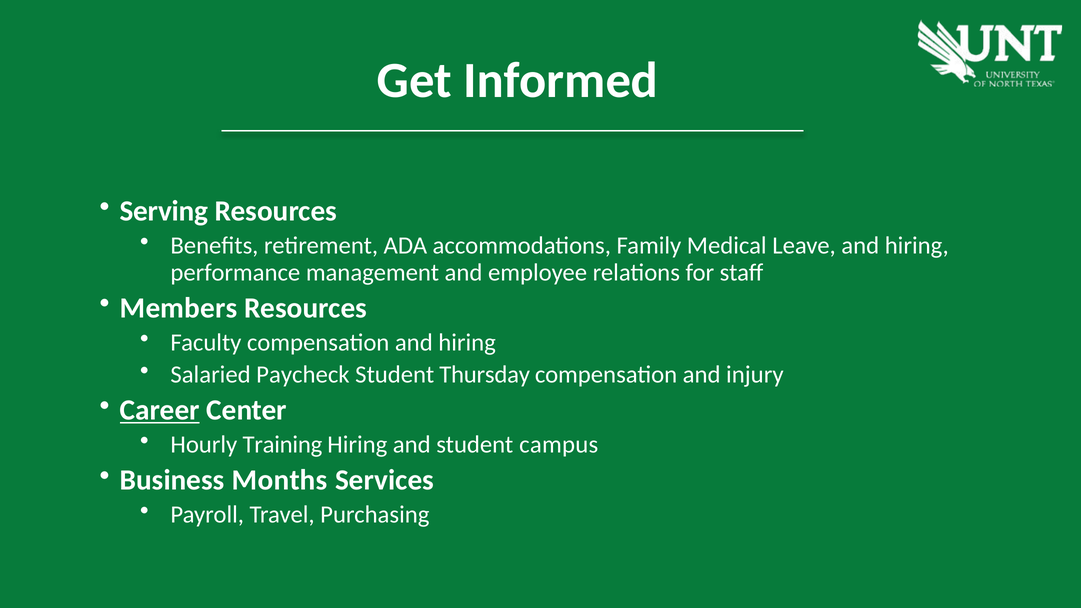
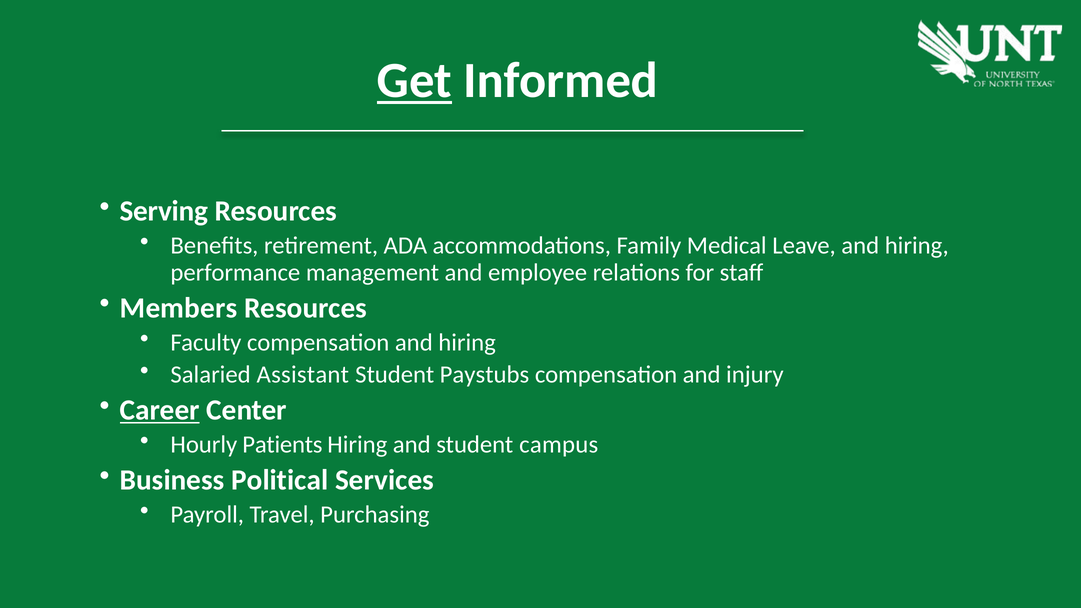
Get underline: none -> present (414, 81)
Paycheck: Paycheck -> Assistant (303, 375)
Thursday: Thursday -> Paystubs (484, 375)
Training: Training -> Patients (282, 445)
Months: Months -> Political (280, 480)
